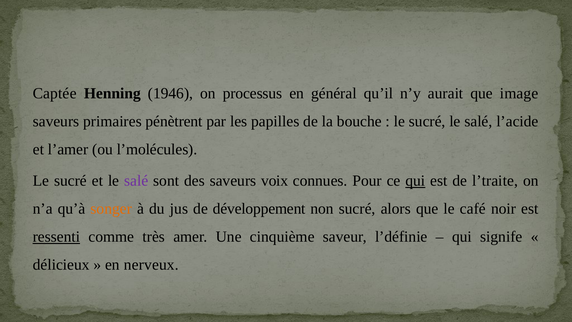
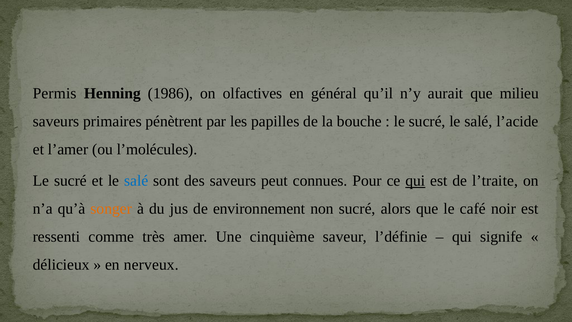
Captée: Captée -> Permis (55, 93)
1946: 1946 -> 1986 (170, 93)
processus: processus -> olfactives (253, 93)
image: image -> milieu (519, 93)
salé colour: purple -> blue (136, 181)
voix: voix -> peut (275, 181)
développement: développement -> environnement (259, 209)
ressenti underline: present -> none (56, 237)
